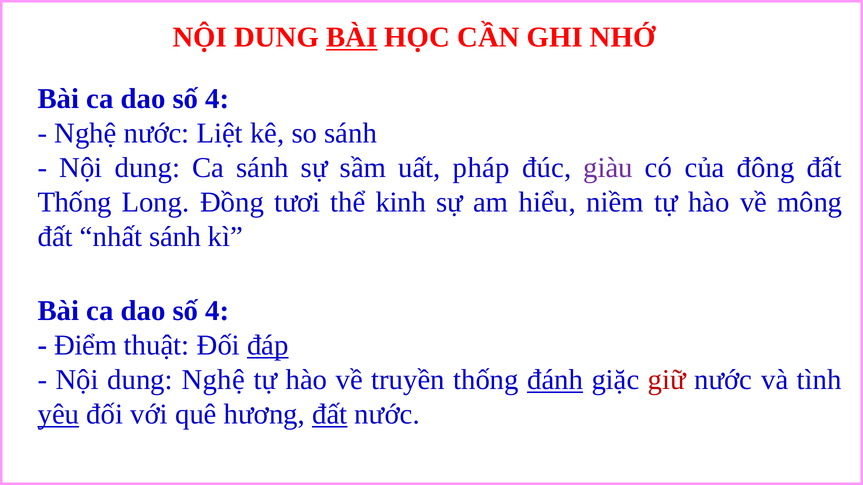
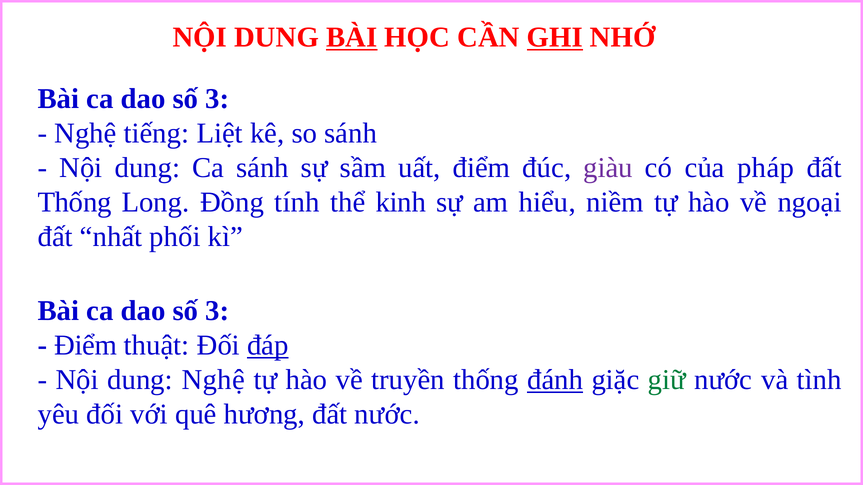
GHI underline: none -> present (555, 37)
4: 4 -> 3 (217, 99)
Nghệ nước: nước -> tiếng (157, 133)
uất pháp: pháp -> điểm (482, 168)
đông: đông -> pháp (766, 168)
tươi: tươi -> tính (297, 202)
mông: mông -> ngoại (810, 202)
nhất sánh: sánh -> phối (175, 237)
4: 4 -> 3 (217, 311)
giữ colour: red -> green (667, 380)
yêu underline: present -> none (58, 415)
đất underline: present -> none (330, 415)
